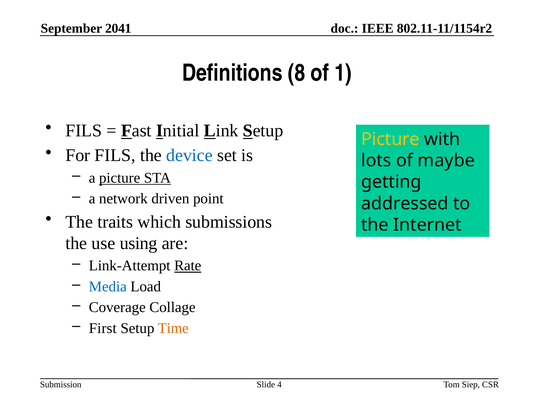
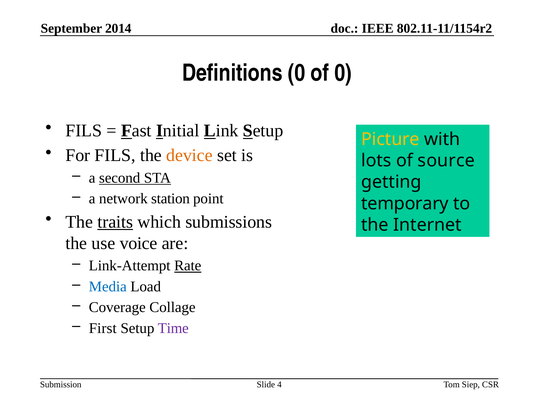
2041: 2041 -> 2014 (118, 28)
Definitions 8: 8 -> 0 (297, 73)
of 1: 1 -> 0 (343, 73)
device colour: blue -> orange (189, 155)
maybe: maybe -> source (446, 161)
a picture: picture -> second (120, 178)
driven: driven -> station (170, 198)
addressed: addressed -> temporary (405, 203)
traits underline: none -> present (115, 222)
using: using -> voice (139, 243)
Time colour: orange -> purple (173, 328)
